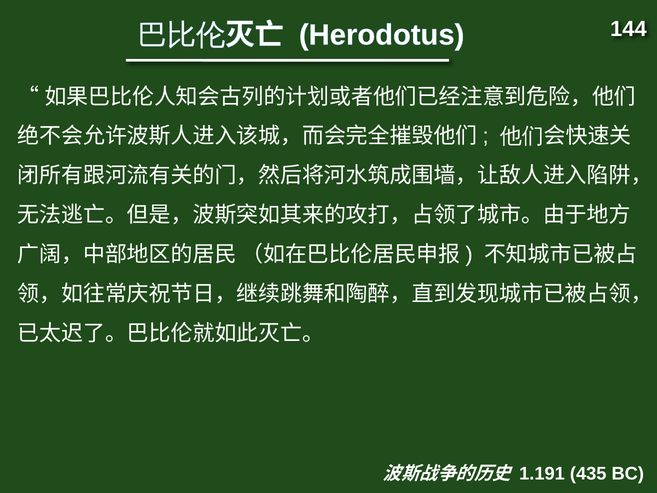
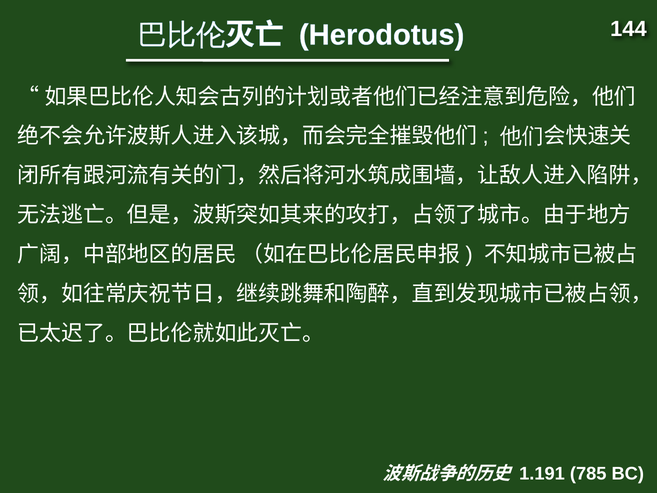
435: 435 -> 785 (588, 474)
